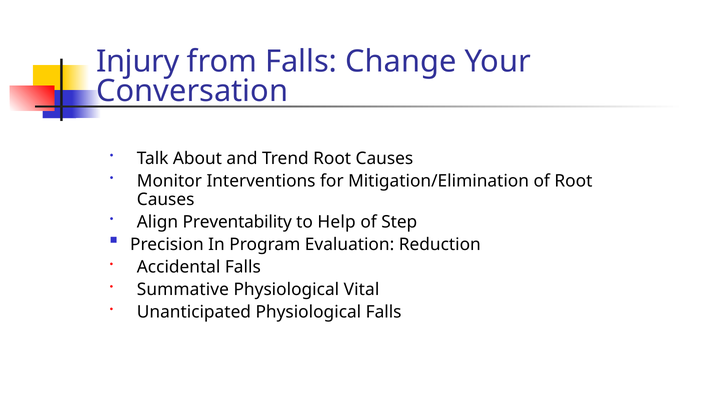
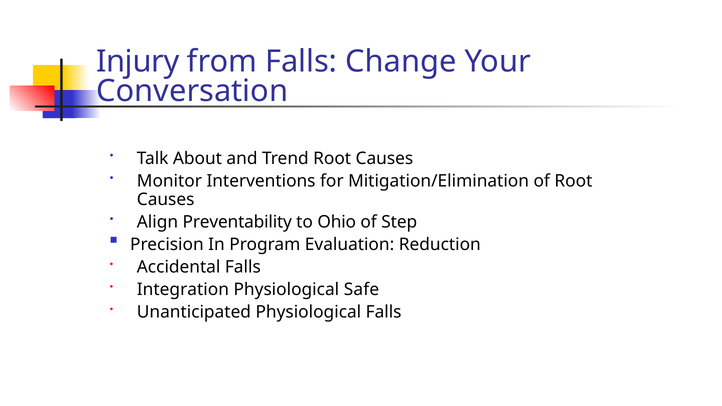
Help: Help -> Ohio (337, 222)
Summative: Summative -> Integration (183, 290)
Vital: Vital -> Safe (361, 290)
